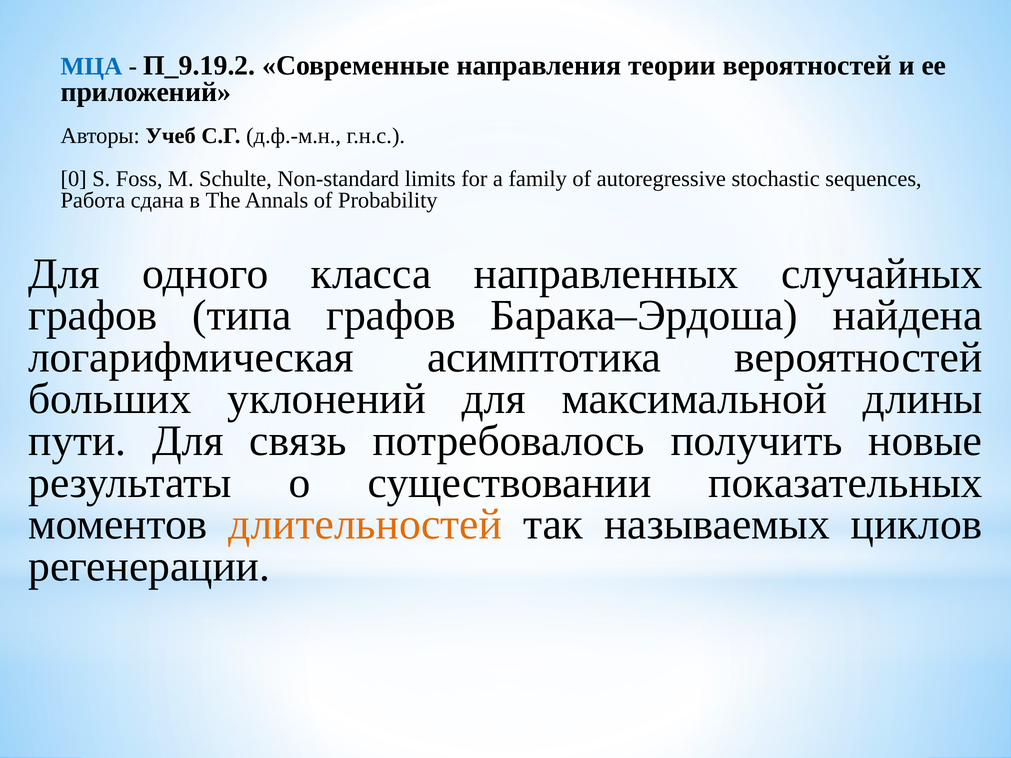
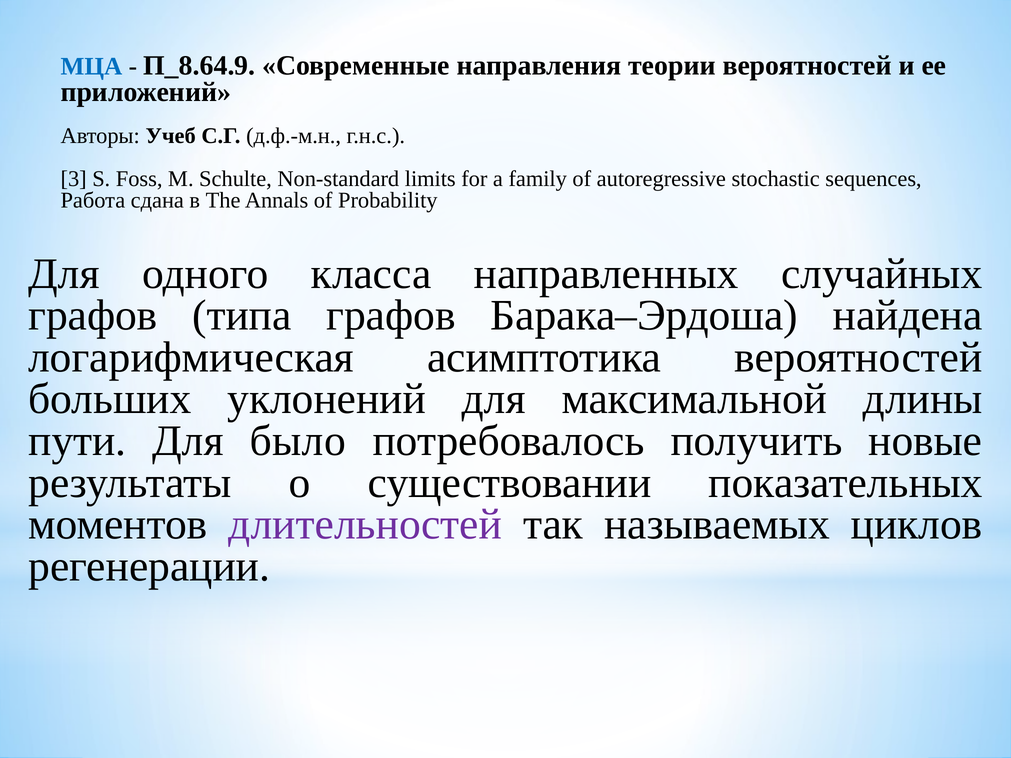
П_9.19.2: П_9.19.2 -> П_8.64.9 (199, 65)
0: 0 -> 3 (74, 179)
связь: связь -> было (298, 441)
длительностей colour: orange -> purple (365, 525)
